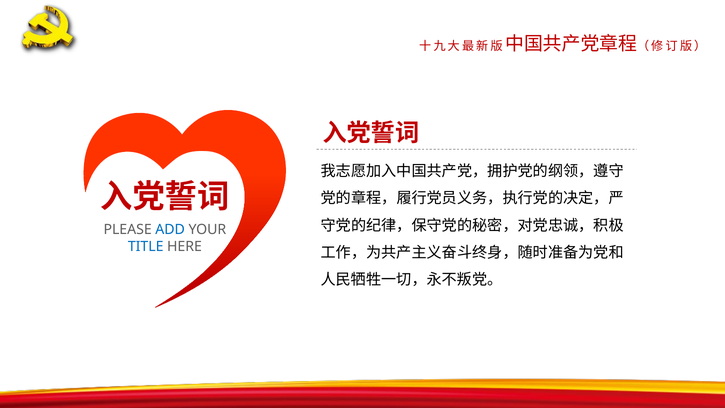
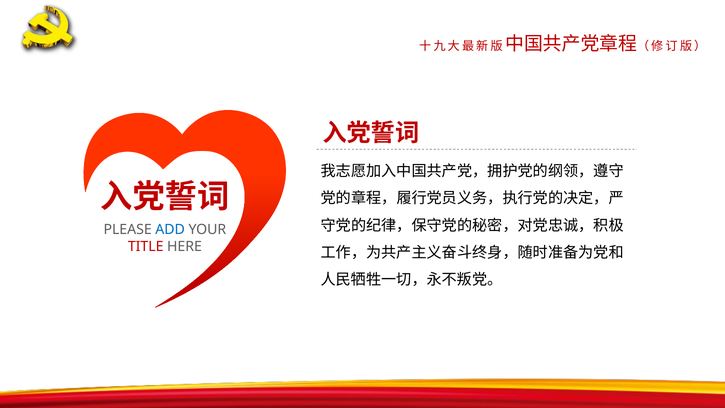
TITLE colour: blue -> red (146, 247)
